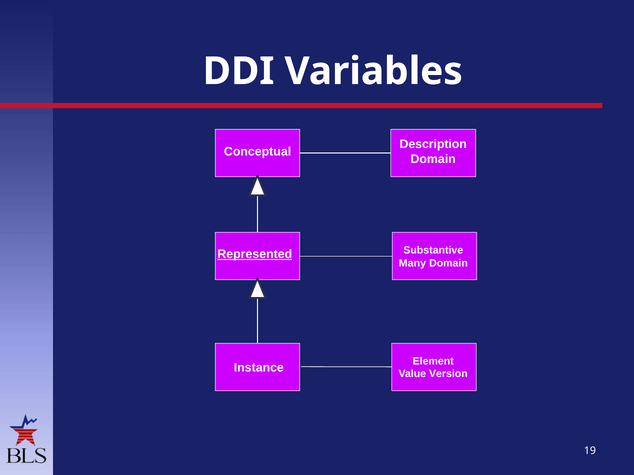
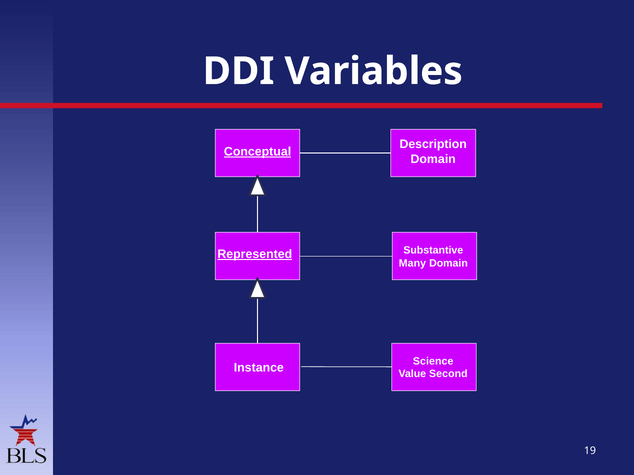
Conceptual underline: none -> present (258, 152)
Element: Element -> Science (433, 362)
Version: Version -> Second (448, 374)
